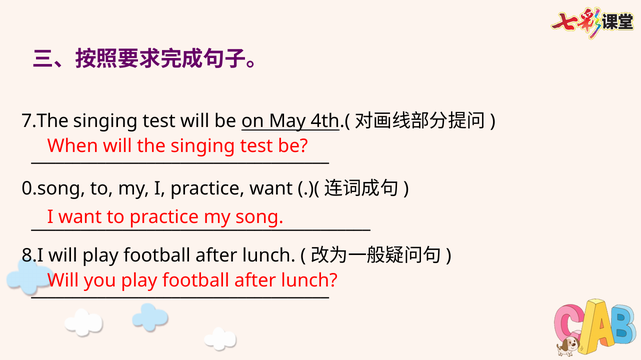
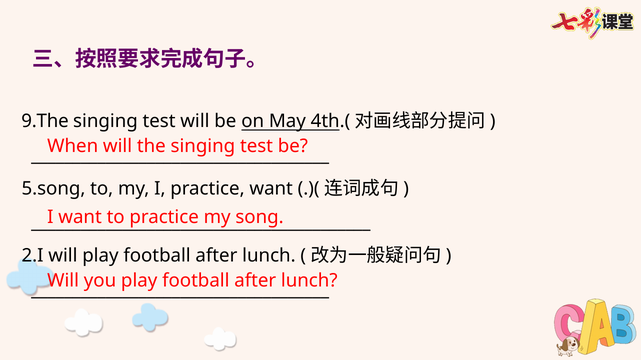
7.The: 7.The -> 9.The (45, 121)
0.song: 0.song -> 5.song (53, 189)
8.I: 8.I -> 2.I (33, 256)
